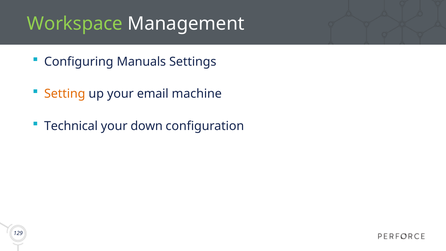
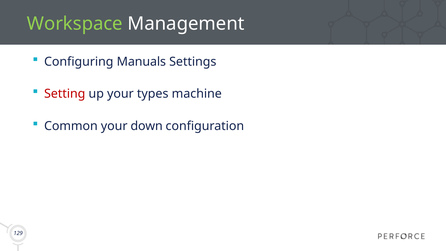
Setting colour: orange -> red (65, 94)
email: email -> types (153, 94)
Technical: Technical -> Common (71, 126)
